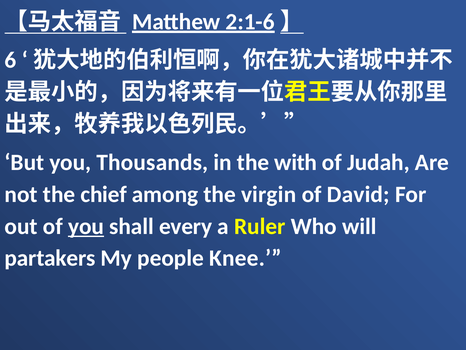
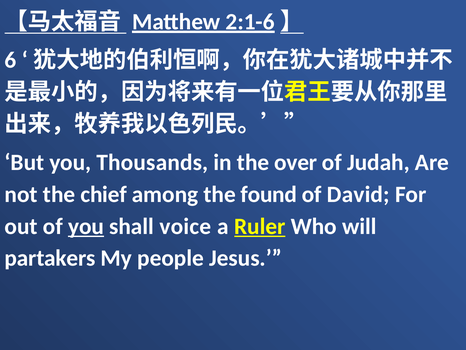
with: with -> over (296, 162)
virgin: virgin -> found (269, 194)
every: every -> voice (185, 226)
Ruler underline: none -> present (260, 226)
Knee: Knee -> Jesus (246, 258)
